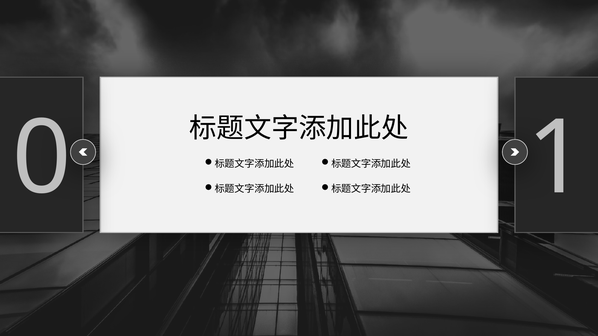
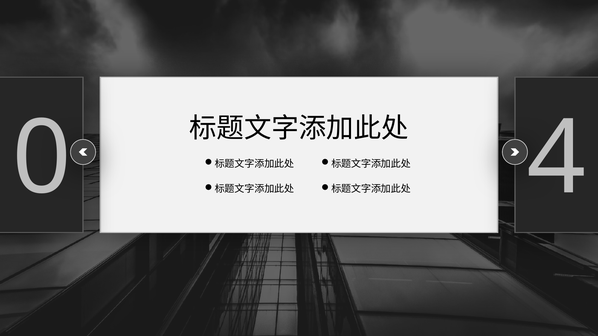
1: 1 -> 4 (556, 159)
